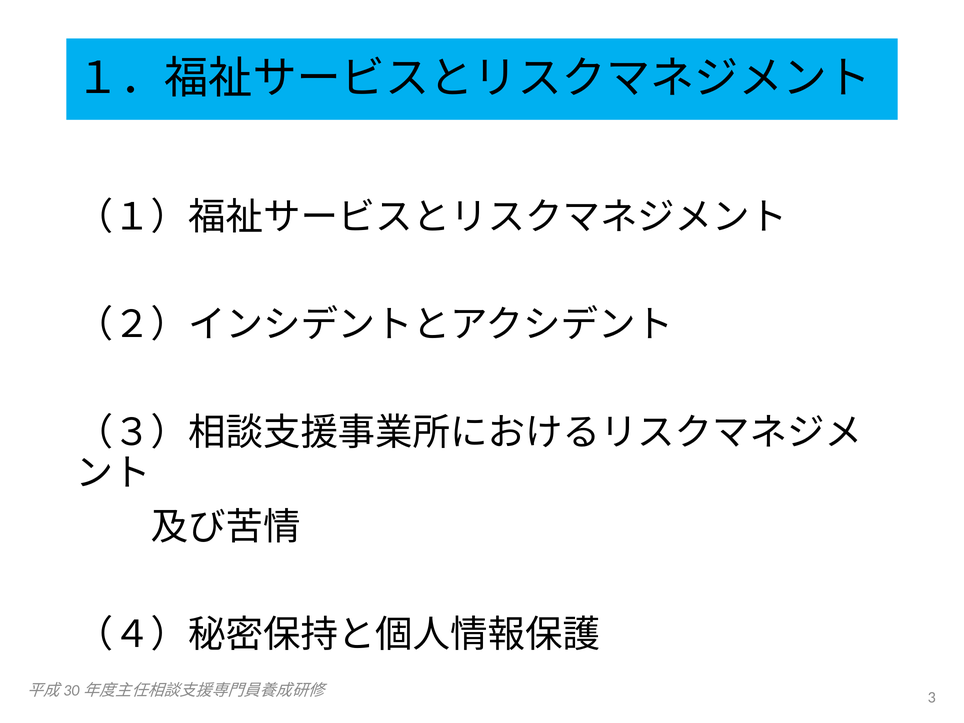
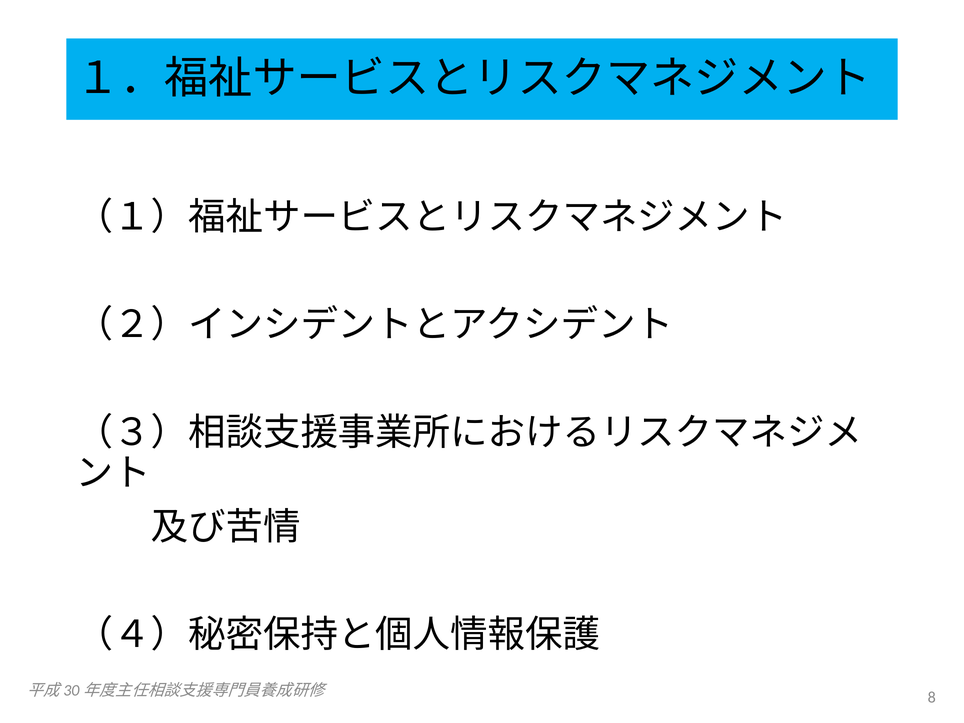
3: 3 -> 8 (932, 697)
